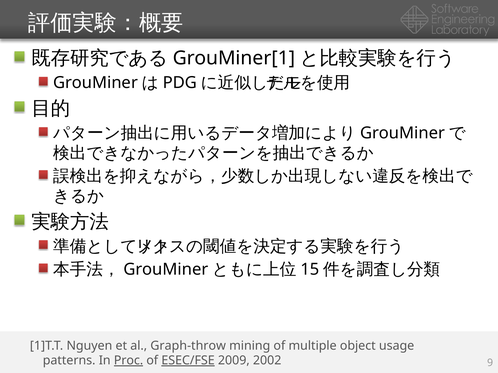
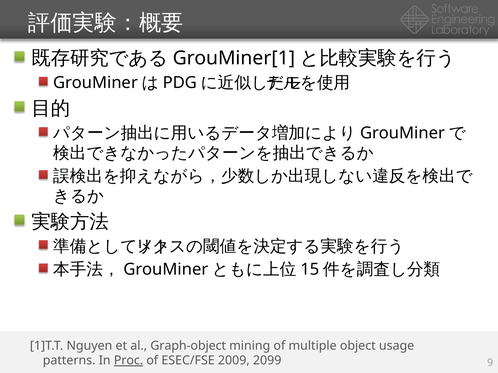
Graph-throw: Graph-throw -> Graph-object (188, 346)
ESEC/FSE underline: present -> none (188, 361)
2002: 2002 -> 2099 (267, 361)
